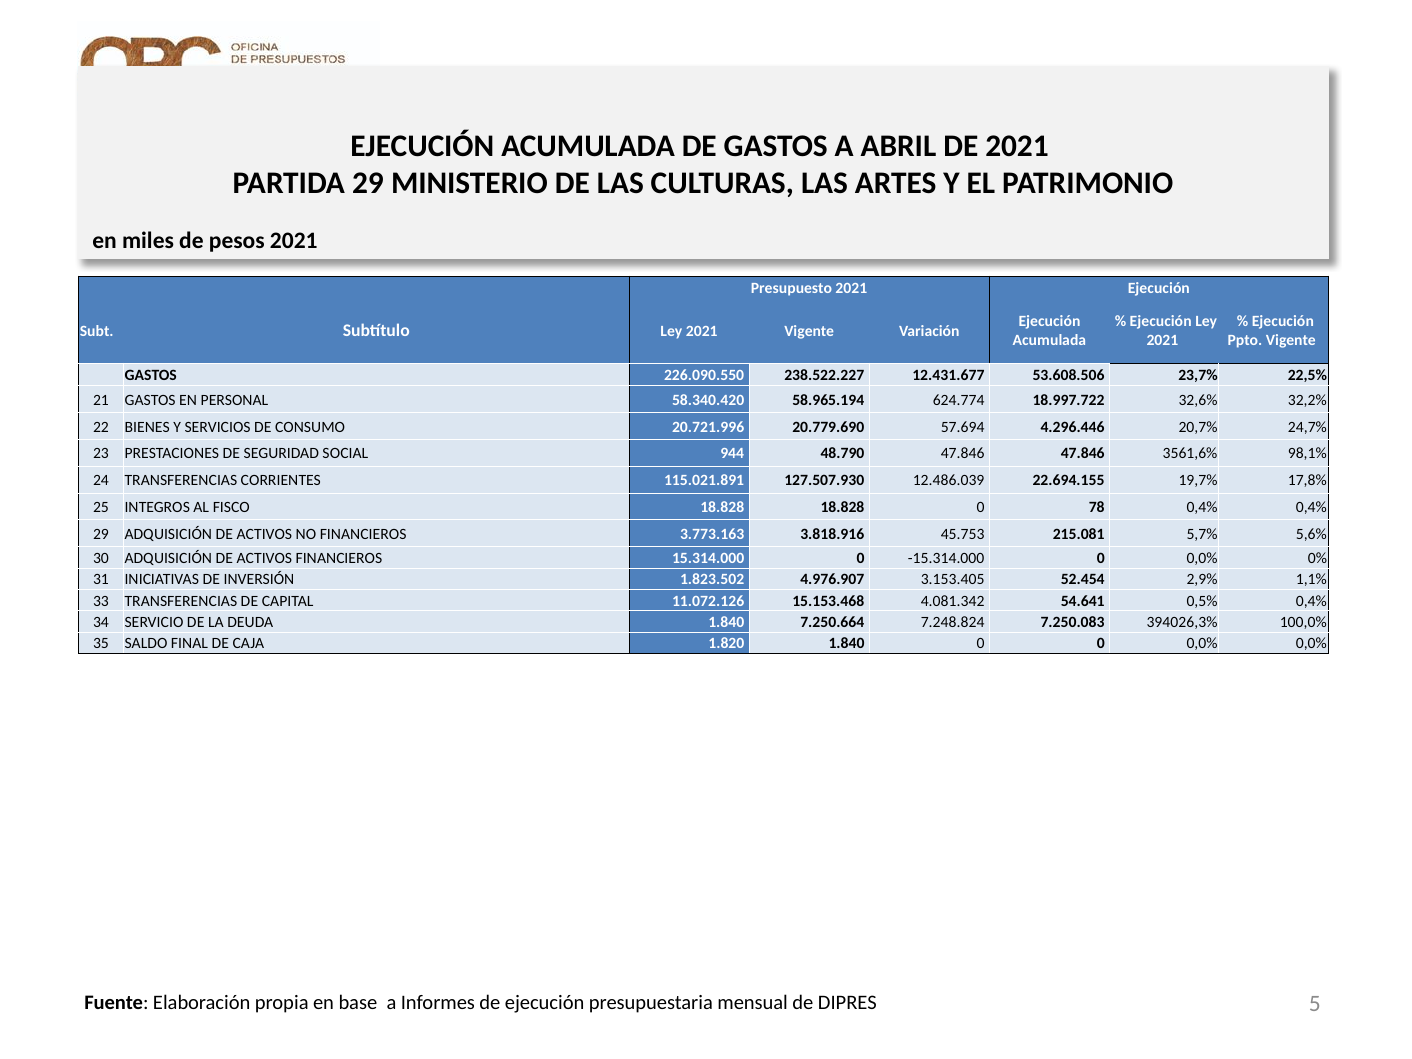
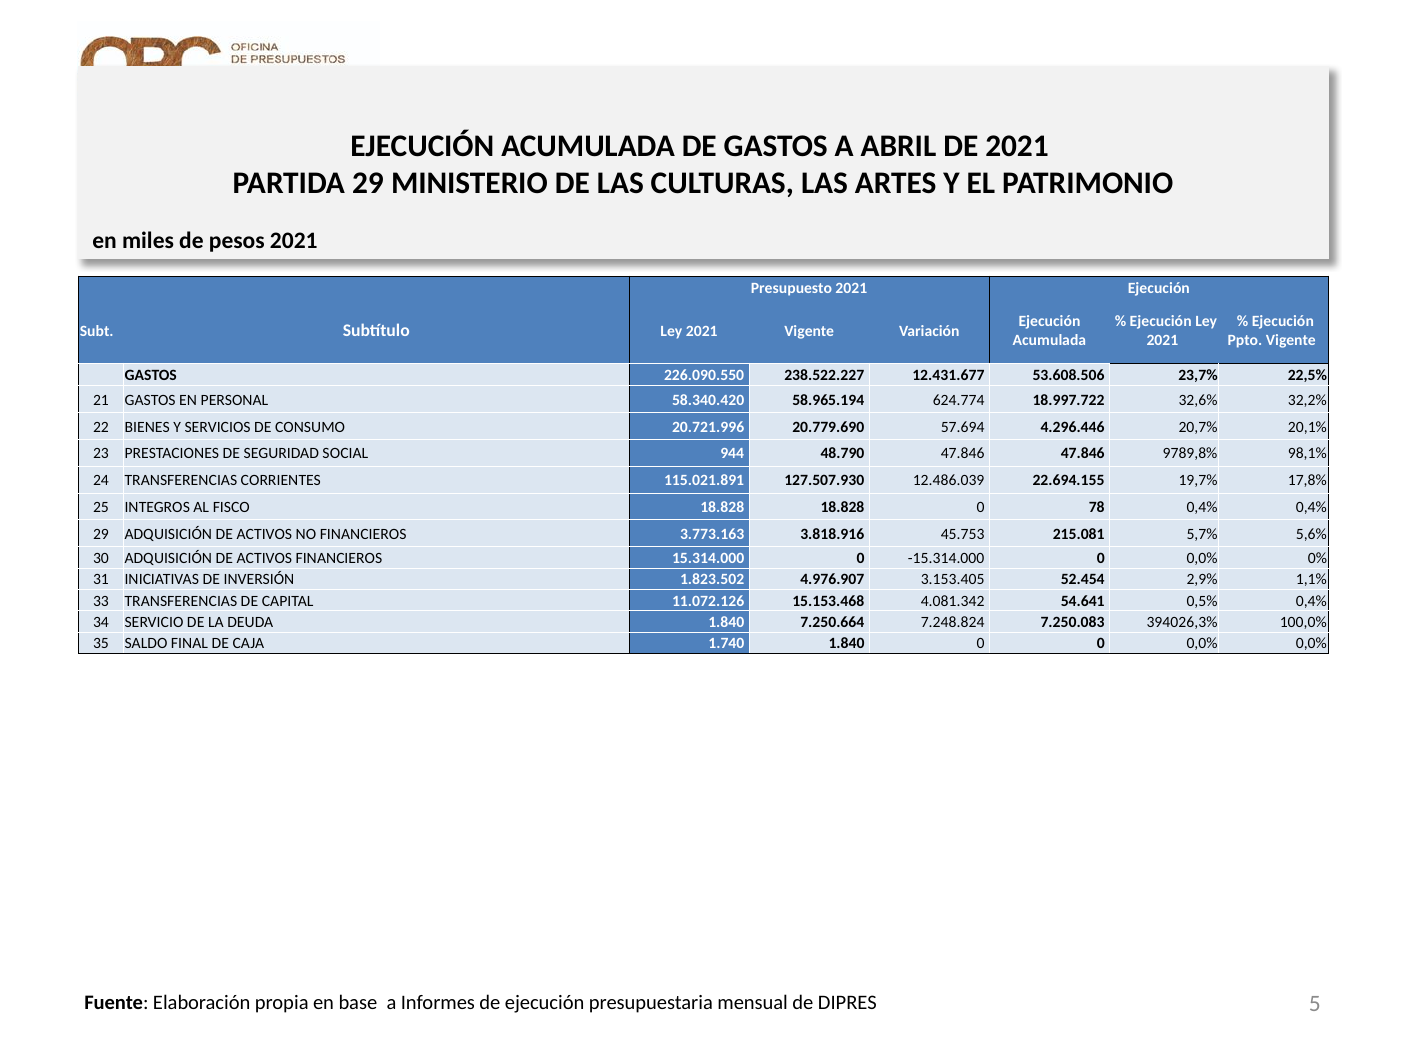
24,7%: 24,7% -> 20,1% (1307, 427)
3561,6%: 3561,6% -> 9789,8% (1190, 454)
1.820: 1.820 -> 1.740 (726, 644)
